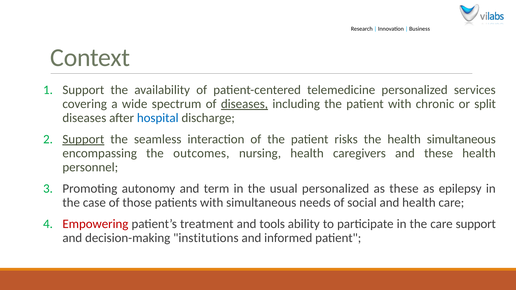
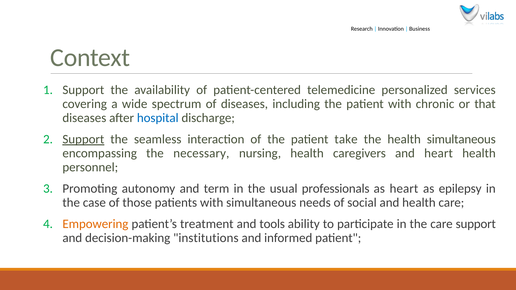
diseases underline: present -> none (245, 104)
split: split -> that (485, 104)
risks: risks -> take (346, 139)
outcomes: outcomes -> necessary (201, 153)
and these: these -> heart (439, 153)
usual personalized: personalized -> professionals (336, 189)
as these: these -> heart (404, 189)
Empowering colour: red -> orange (95, 224)
